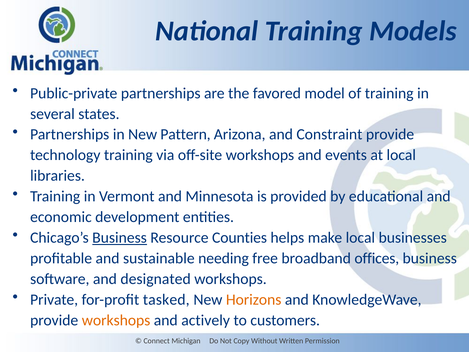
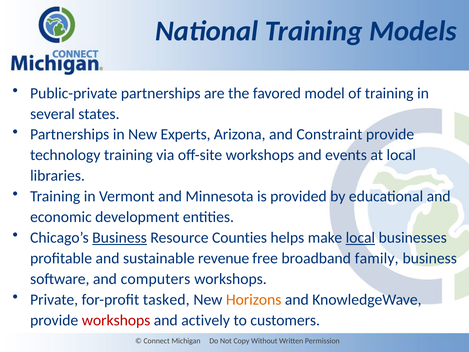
Pattern: Pattern -> Experts (186, 134)
local underline: none -> present (360, 238)
needing: needing -> revenue (224, 258)
offices: offices -> family (377, 258)
designated: designated -> computers (156, 279)
workshops colour: orange -> red (116, 320)
